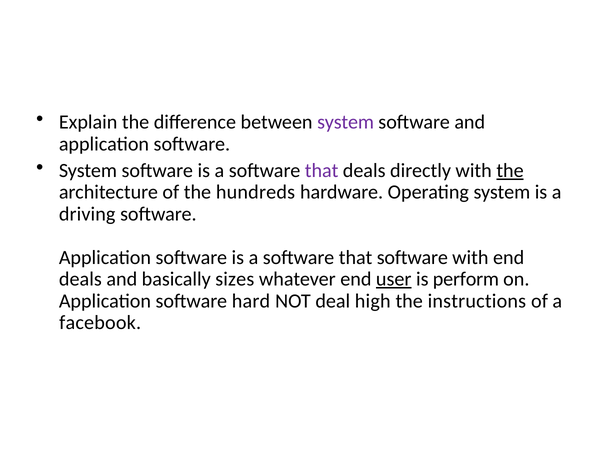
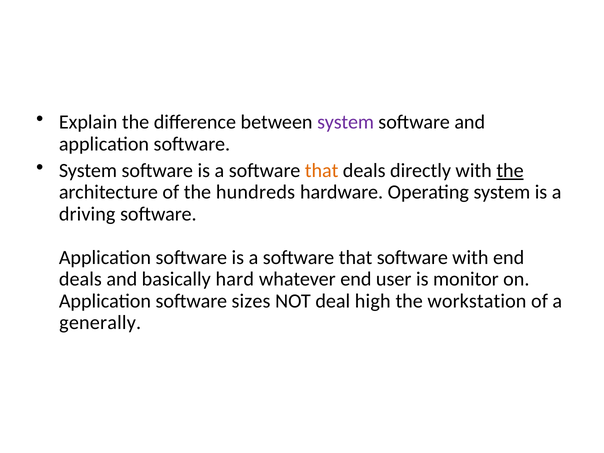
that colour: purple -> orange (322, 171)
sizes: sizes -> hard (235, 279)
user underline: present -> none (394, 279)
perform: perform -> monitor (466, 279)
hard: hard -> sizes (251, 301)
instructions: instructions -> workstation (477, 301)
facebook: facebook -> generally (100, 323)
